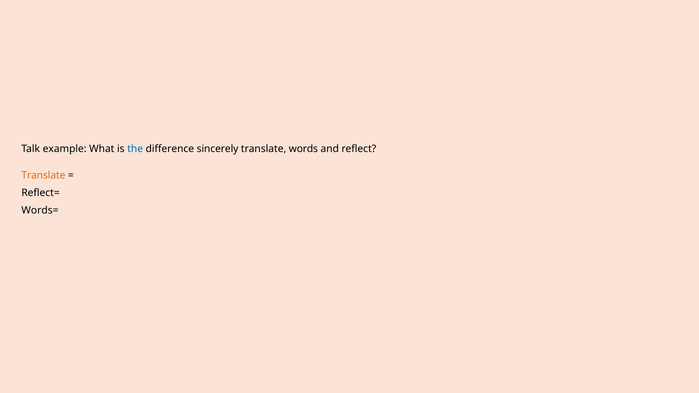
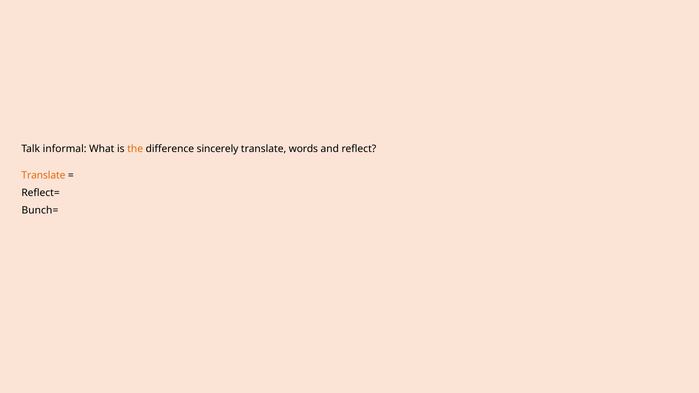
example: example -> informal (65, 149)
the colour: blue -> orange (135, 149)
Words=: Words= -> Bunch= (40, 211)
